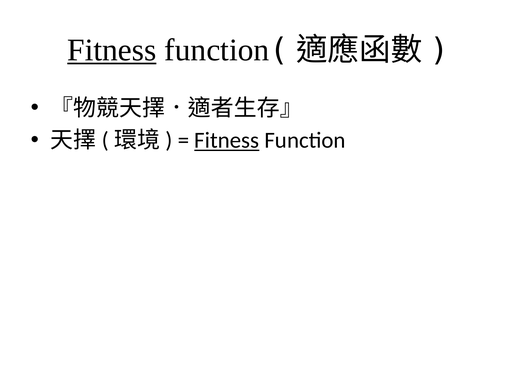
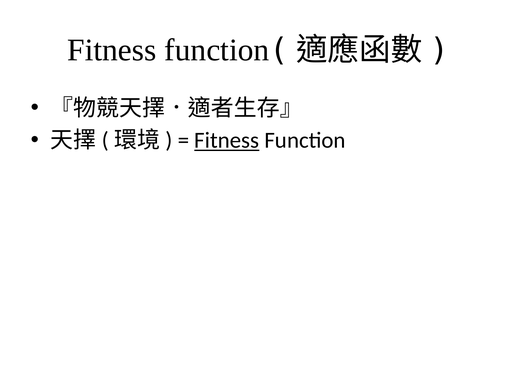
Fitness underline: present -> none (112, 50)
